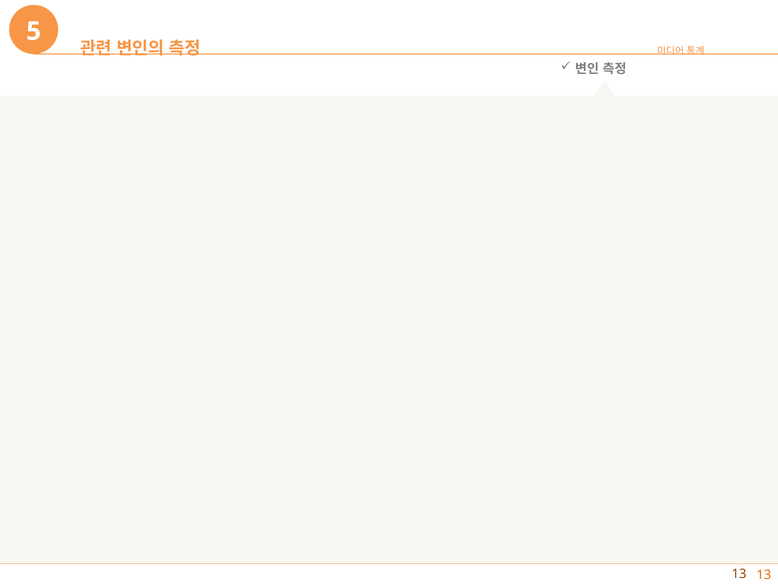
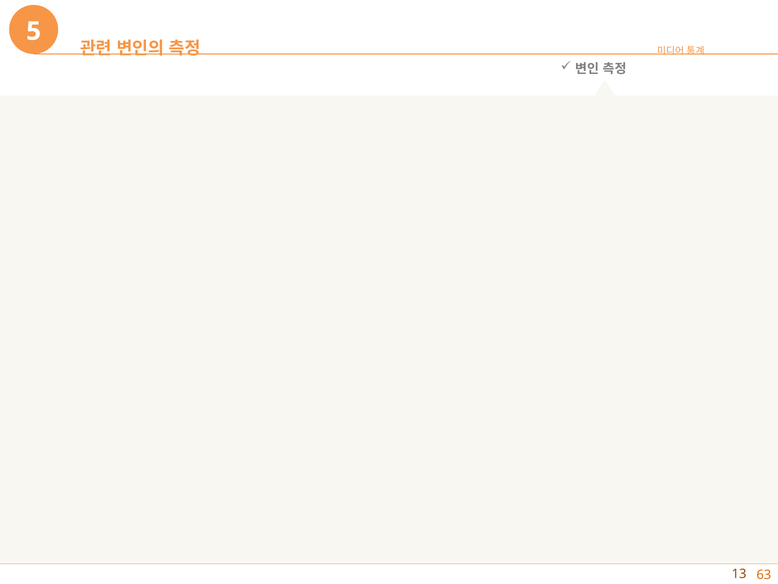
13 13: 13 -> 63 (764, 574)
